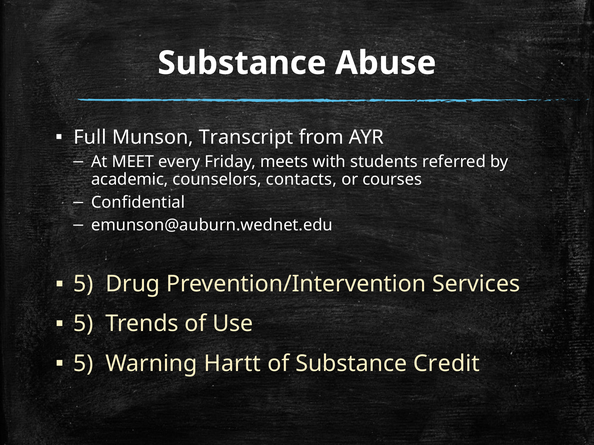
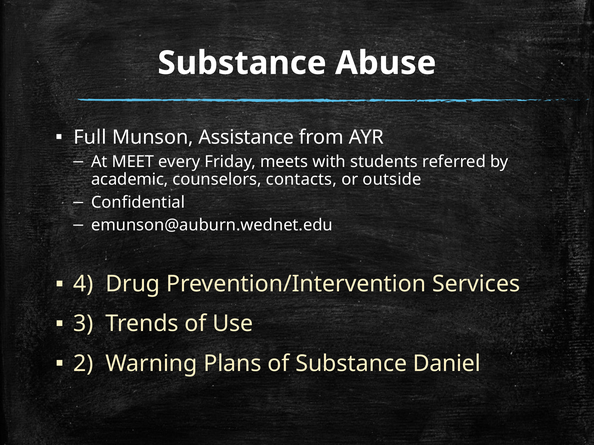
Transcript: Transcript -> Assistance (246, 137)
courses: courses -> outside (392, 180)
5: 5 -> 4 (83, 284)
5: 5 -> 3 (83, 324)
5: 5 -> 2 (83, 364)
Hartt: Hartt -> Plans (232, 364)
Credit: Credit -> Daniel (447, 364)
